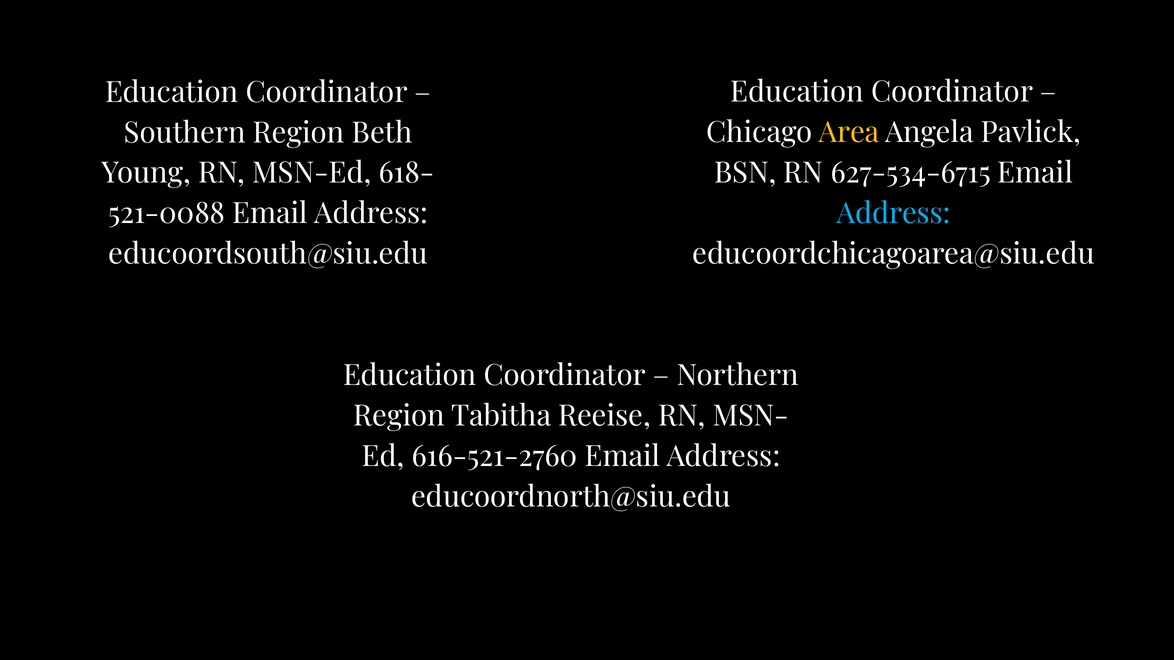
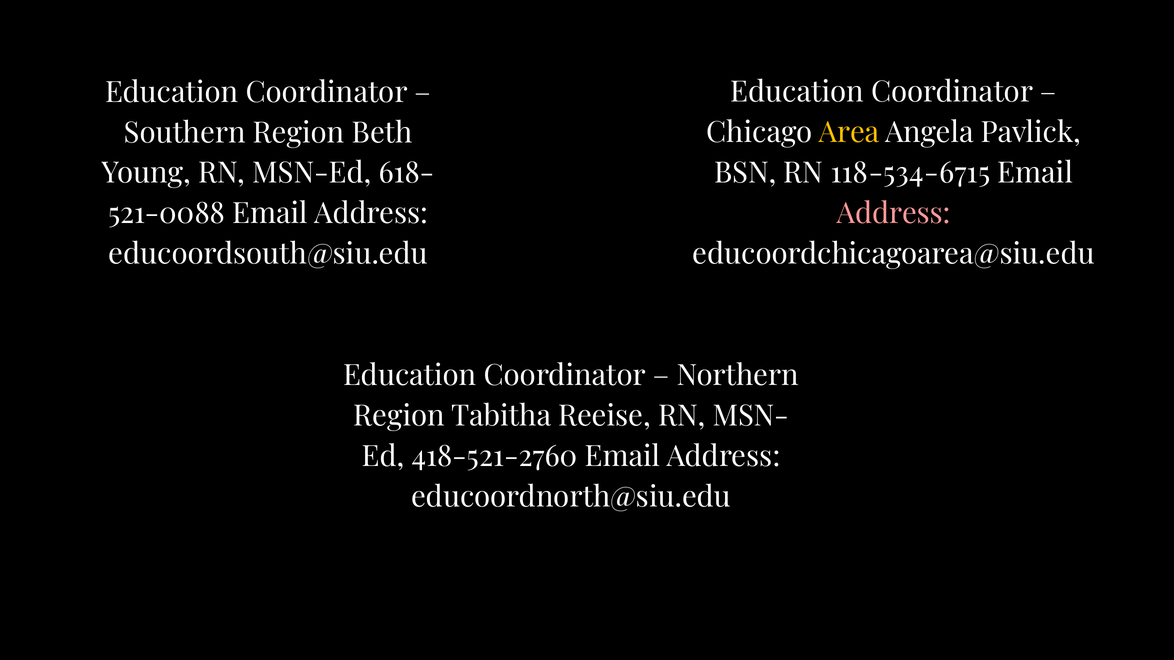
627-534-6715: 627-534-6715 -> 118-534-6715 (910, 173)
Address colour: light blue -> pink (894, 214)
616-521-2760: 616-521-2760 -> 418-521-2760 (495, 457)
